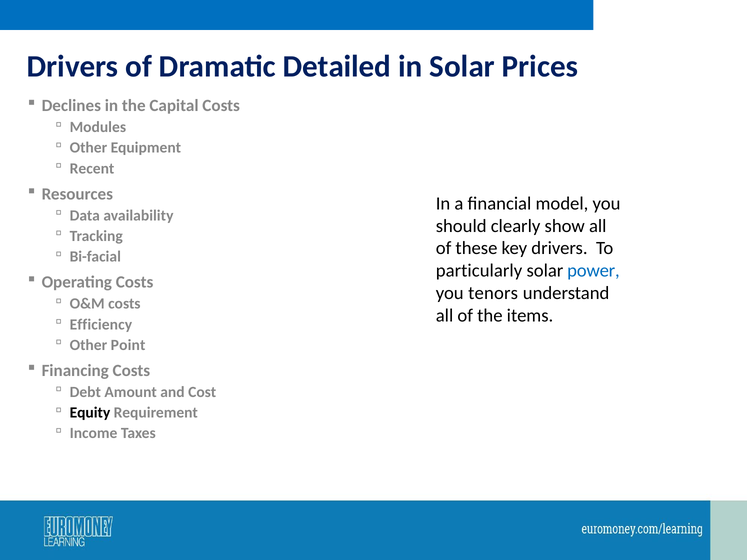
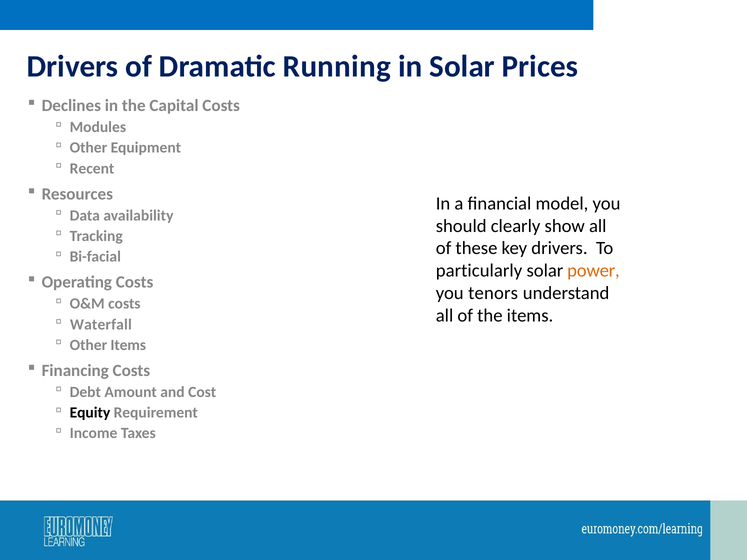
Detailed: Detailed -> Running (337, 67)
power colour: blue -> orange (593, 271)
Efficiency: Efficiency -> Waterfall (101, 325)
Other Point: Point -> Items (128, 345)
